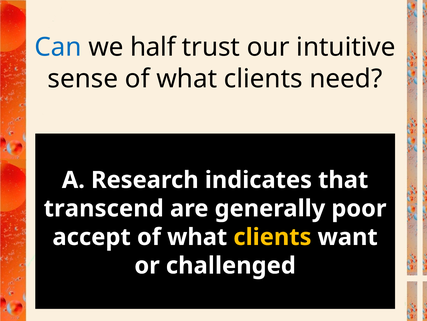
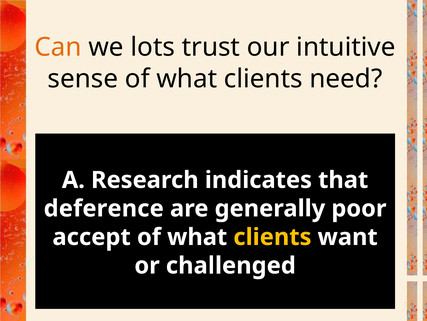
Can colour: blue -> orange (58, 47)
half: half -> lots (153, 47)
transcend: transcend -> deference (104, 208)
